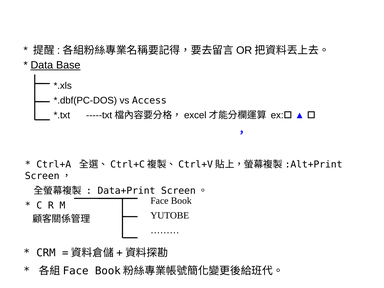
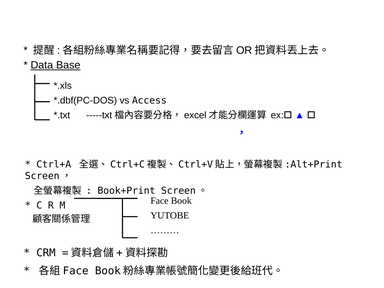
Data+Print: Data+Print -> Book+Print (126, 191)
